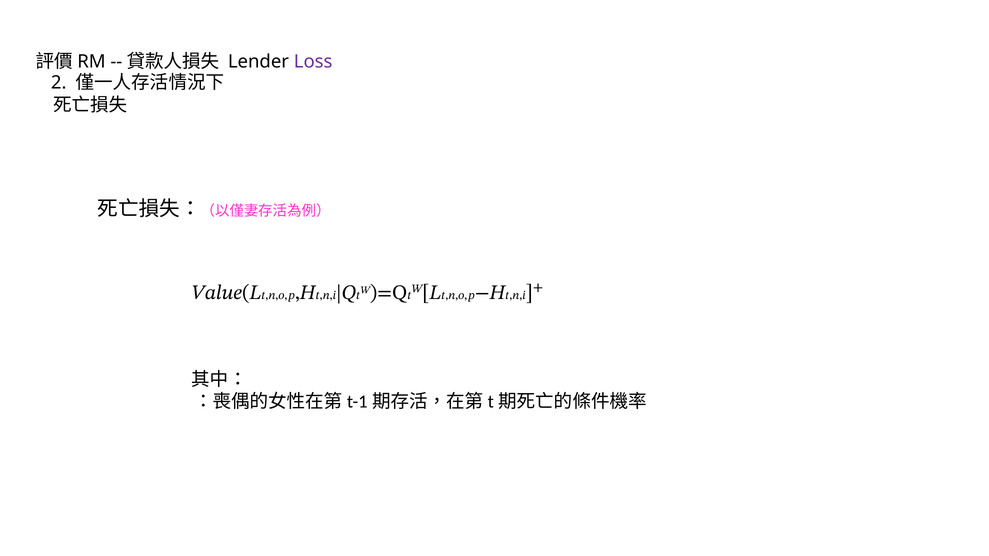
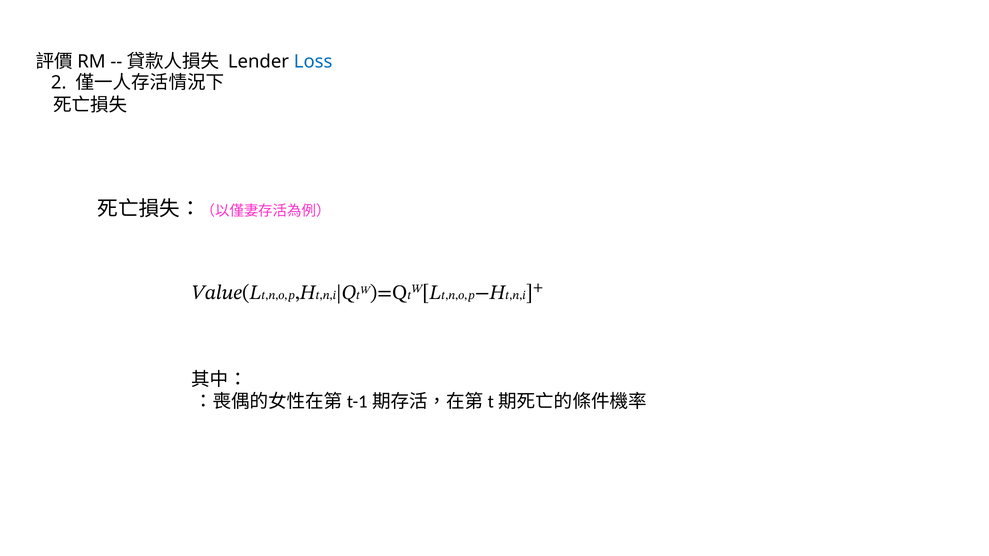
Loss colour: purple -> blue (313, 61)
